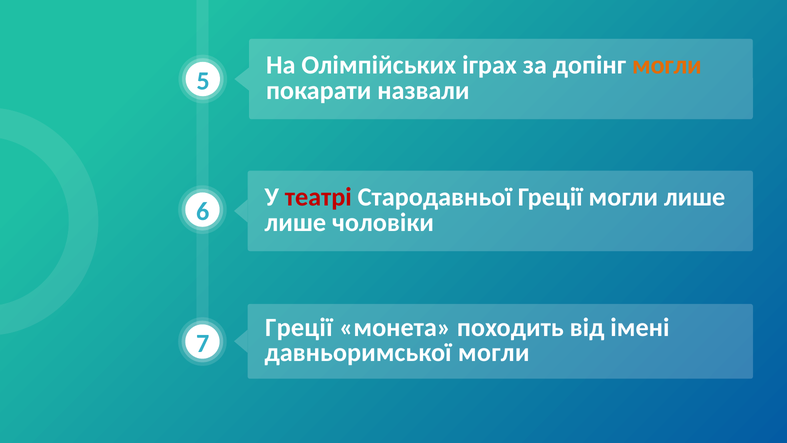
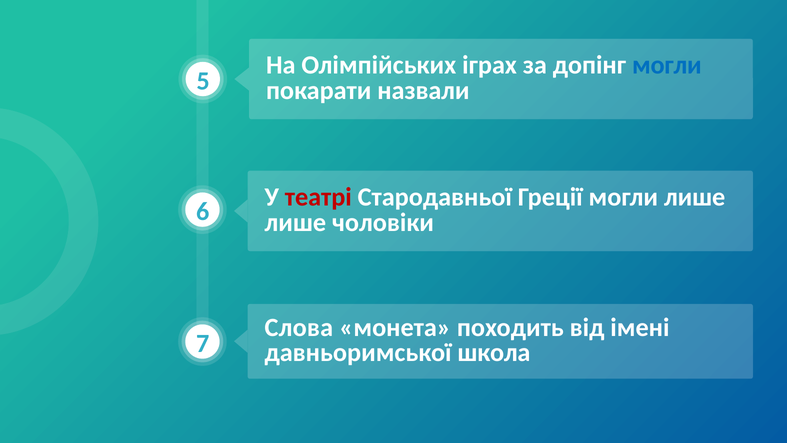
могли colour: orange -> blue (667, 65)
Греції: Греції -> Слова (299, 327)
давньоримської могли: могли -> школа (494, 353)
